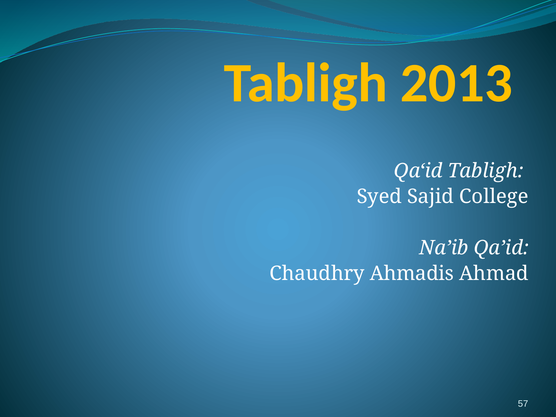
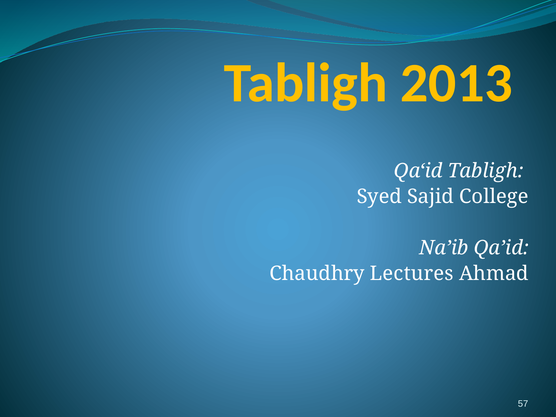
Ahmadis: Ahmadis -> Lectures (412, 274)
